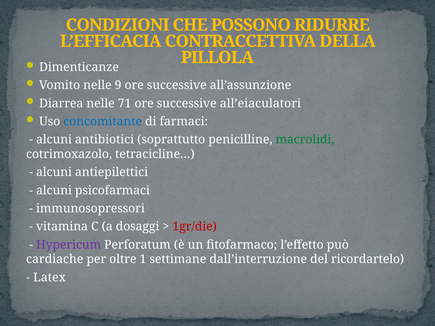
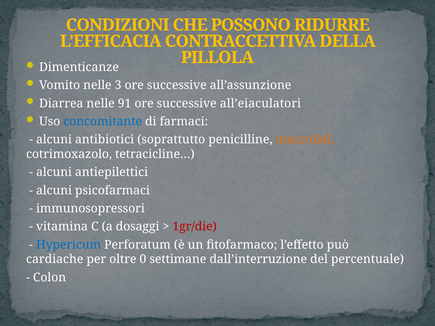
9: 9 -> 3 (118, 85)
71: 71 -> 91 (125, 103)
macrolidi colour: green -> orange (305, 140)
Hypericum colour: purple -> blue (69, 245)
1: 1 -> 0 (143, 259)
ricordartelo: ricordartelo -> percentuale (368, 259)
Latex: Latex -> Colon (50, 278)
